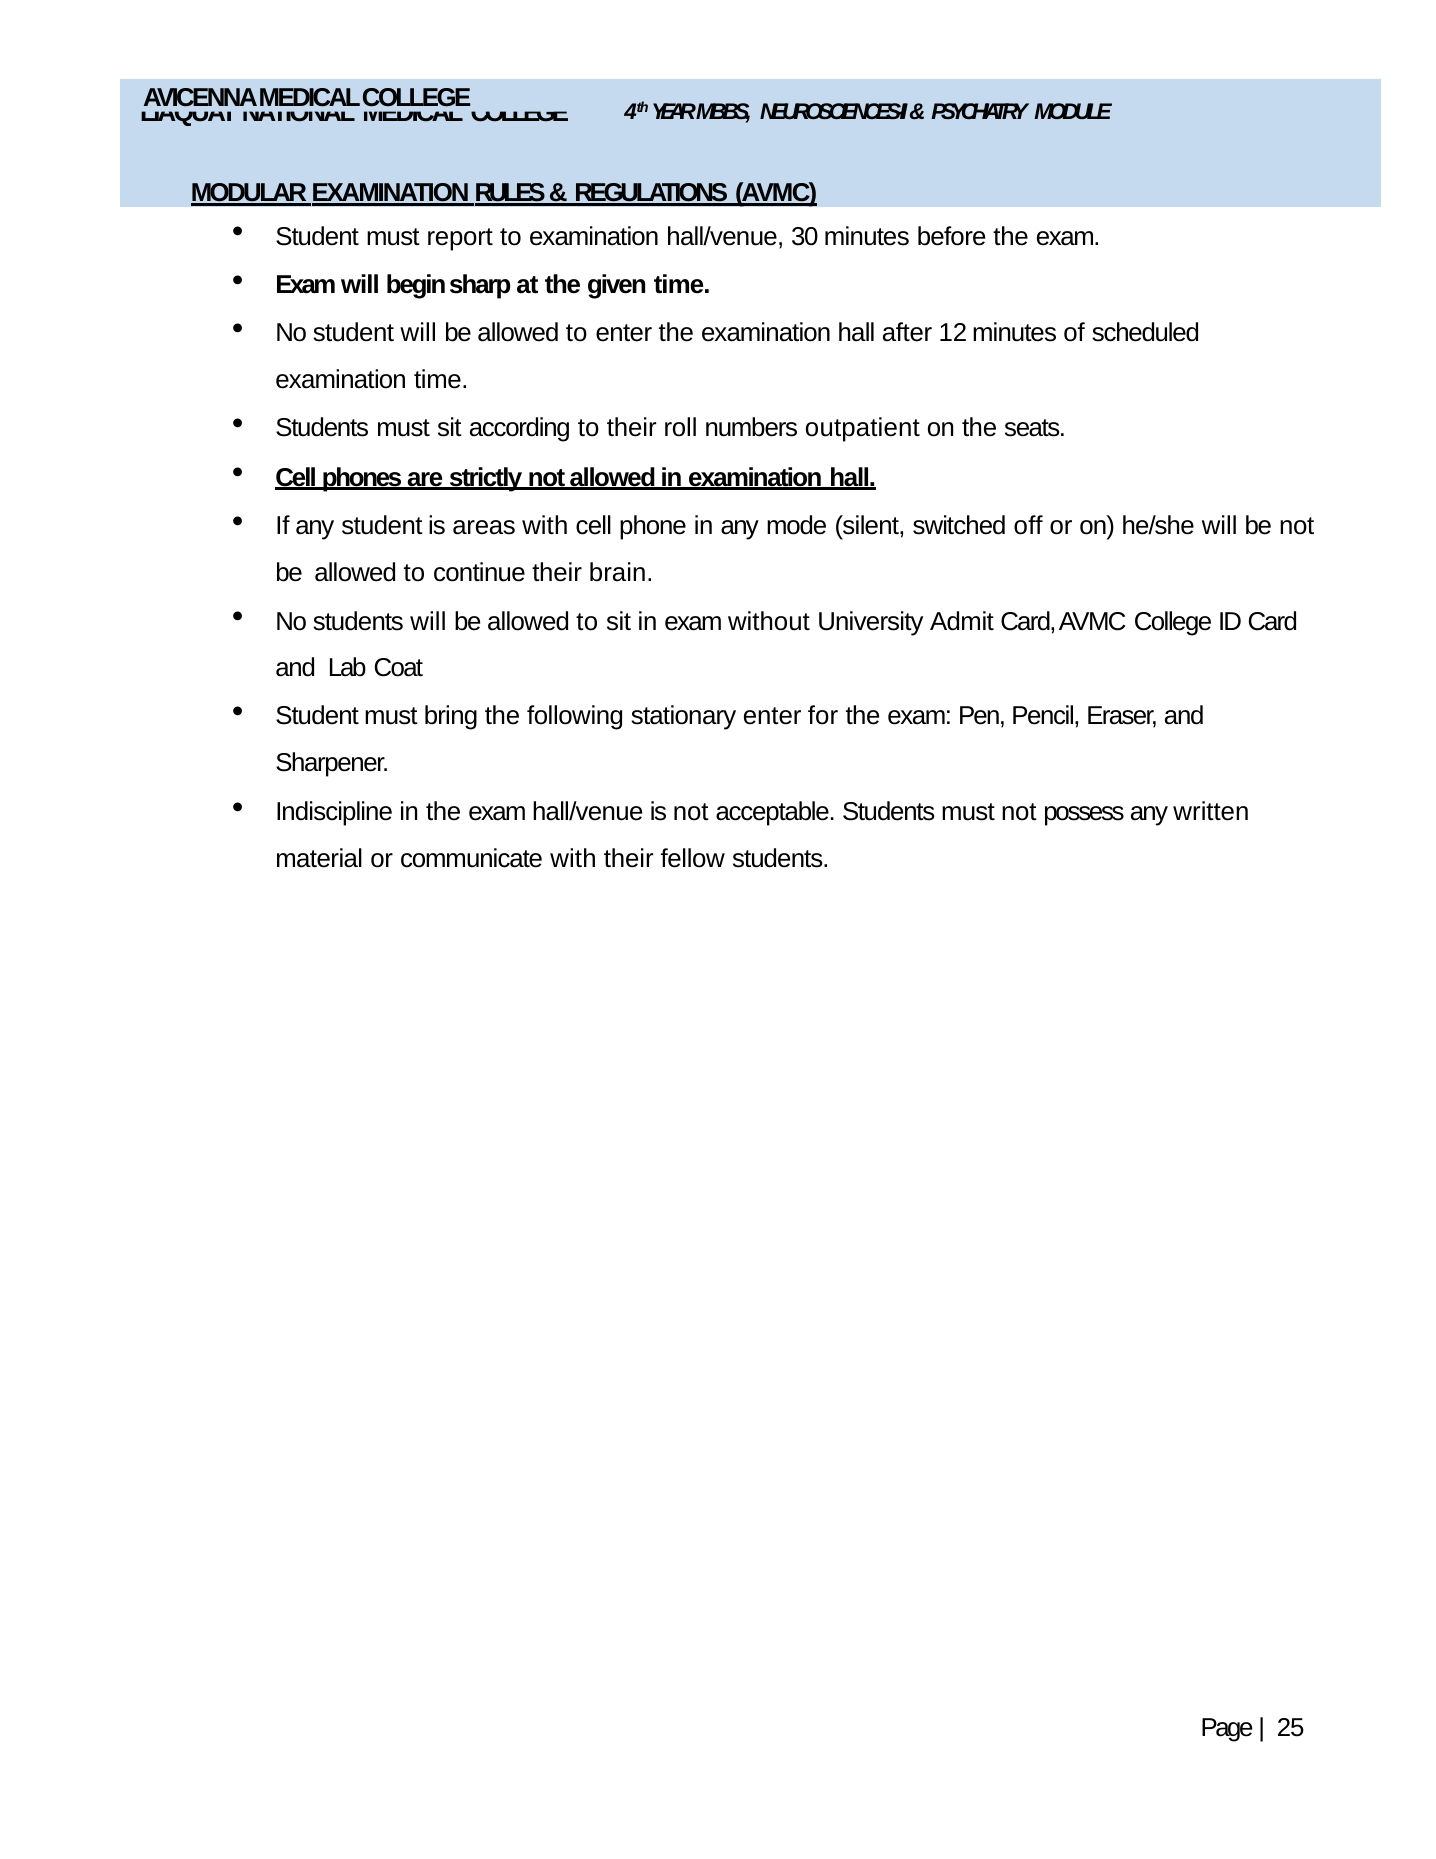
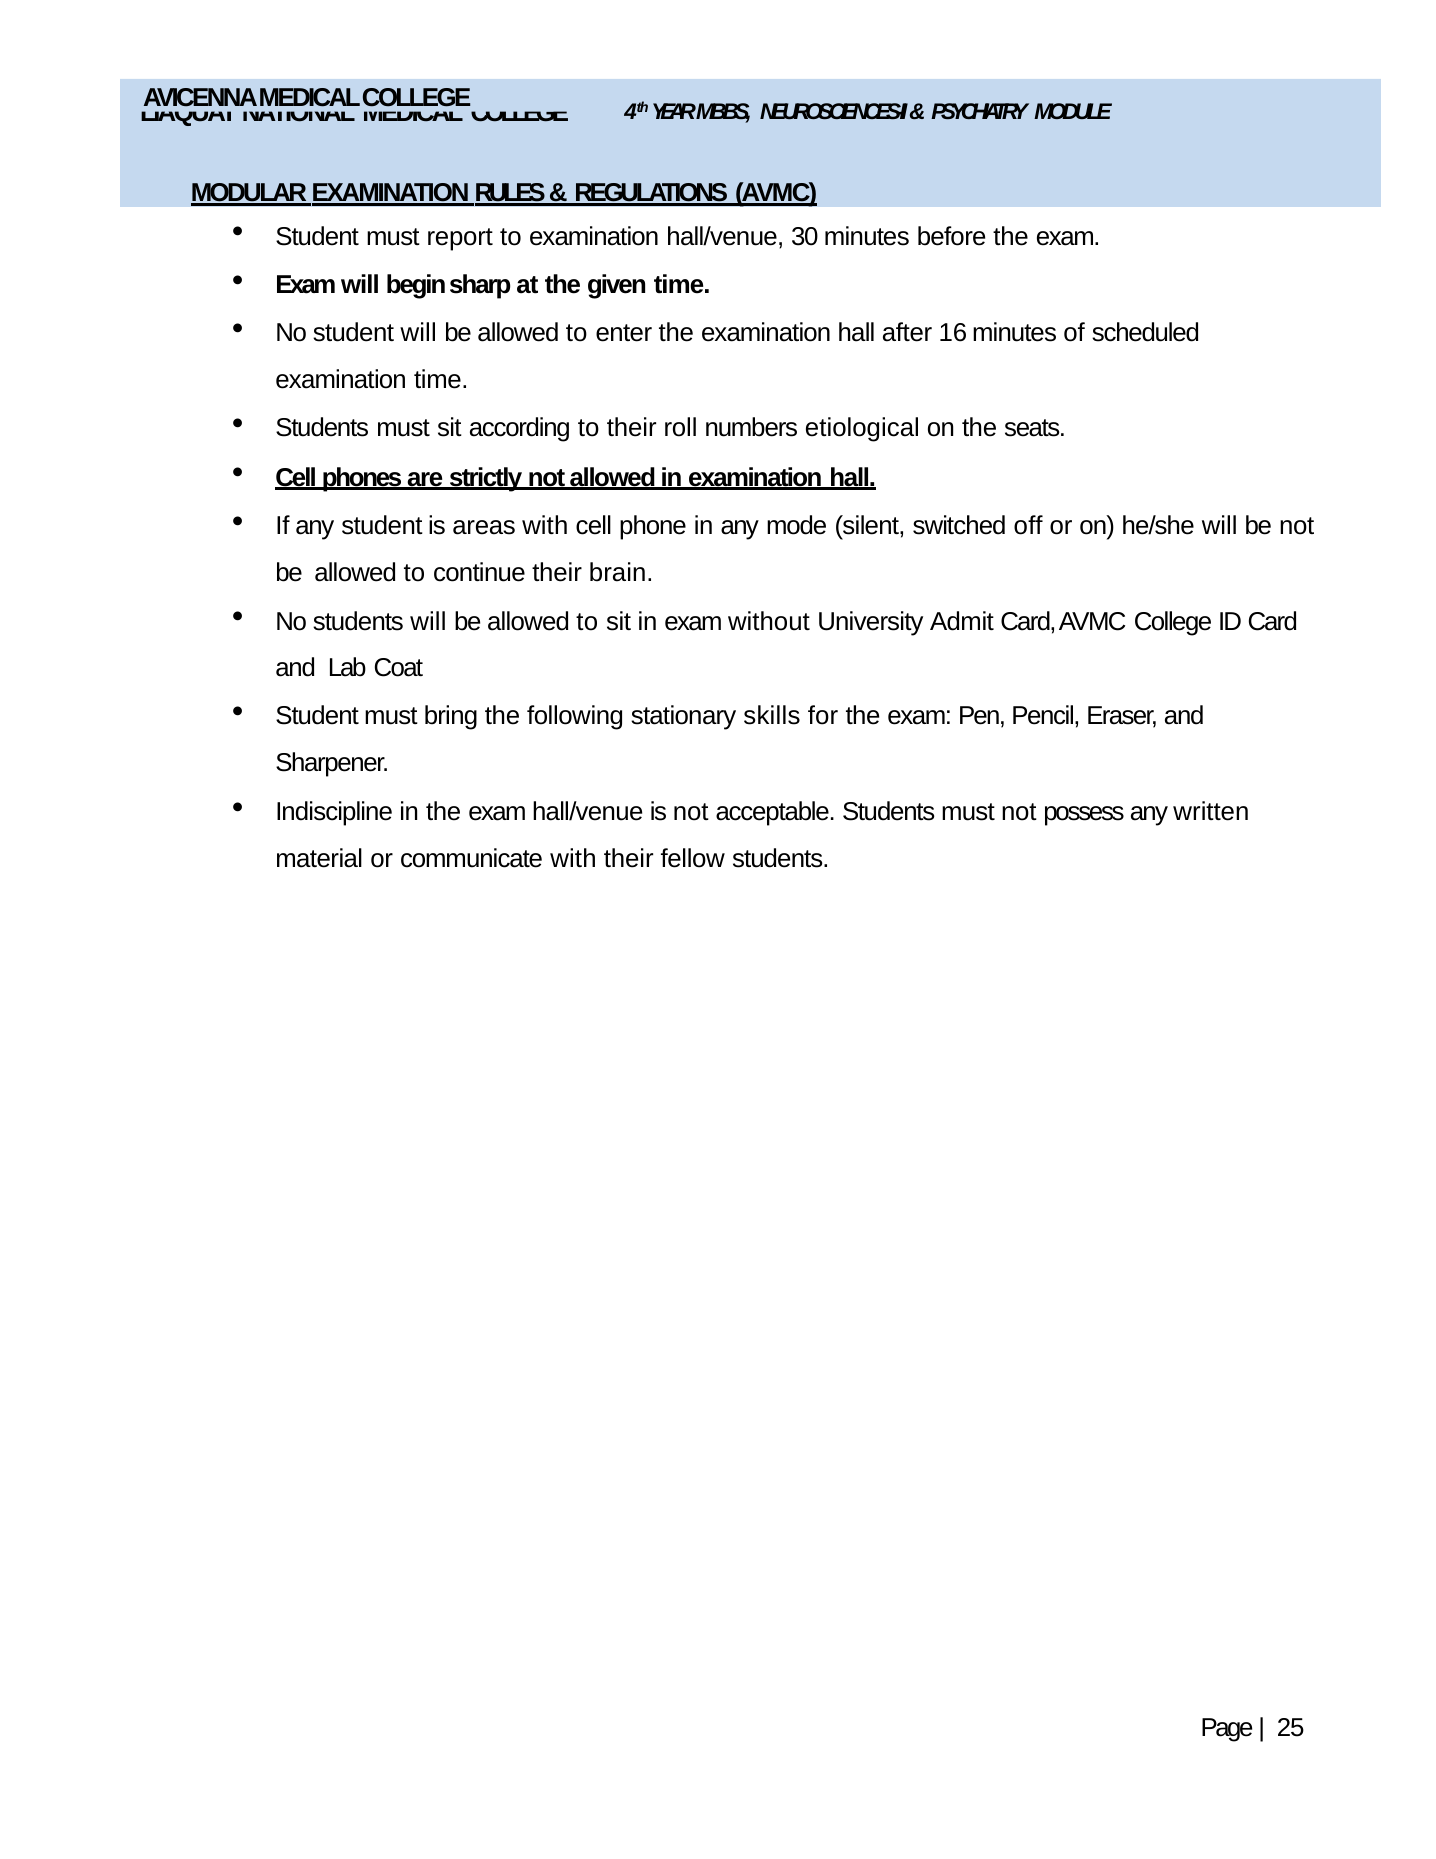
12: 12 -> 16 (953, 333)
outpatient: outpatient -> etiological (862, 428)
stationary enter: enter -> skills (772, 716)
